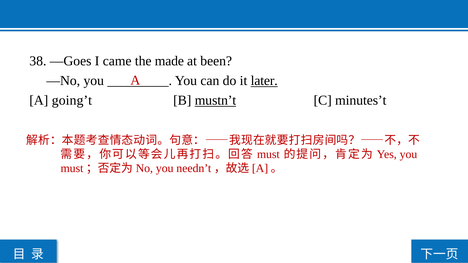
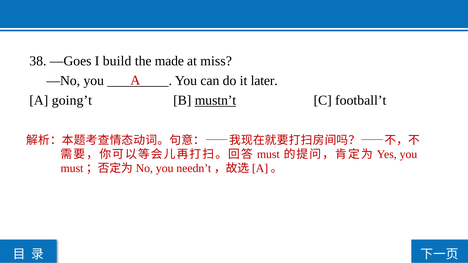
came: came -> build (117, 61)
been: been -> miss (216, 61)
later underline: present -> none (264, 81)
minutes’t: minutes’t -> football’t (361, 101)
